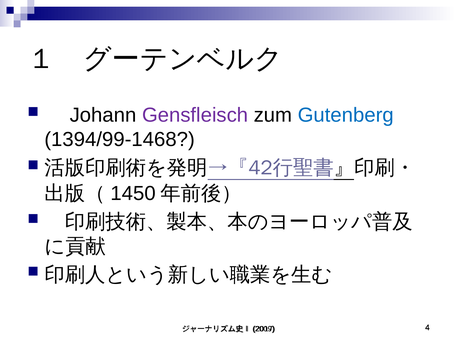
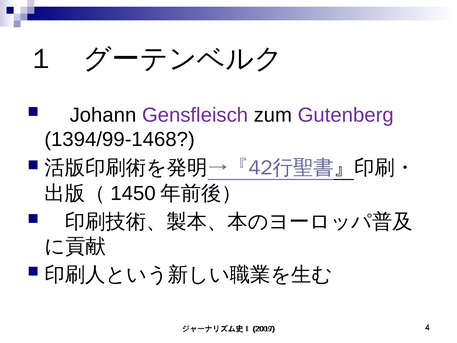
Gutenberg colour: blue -> purple (346, 115)
